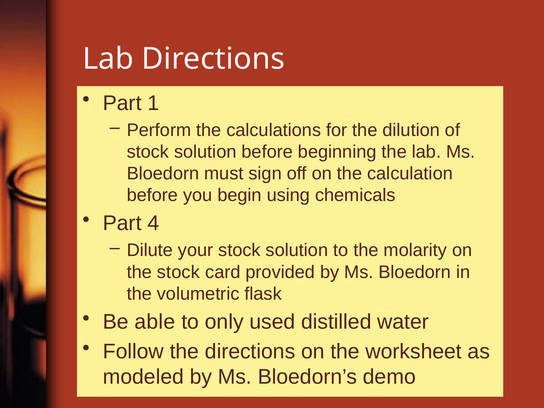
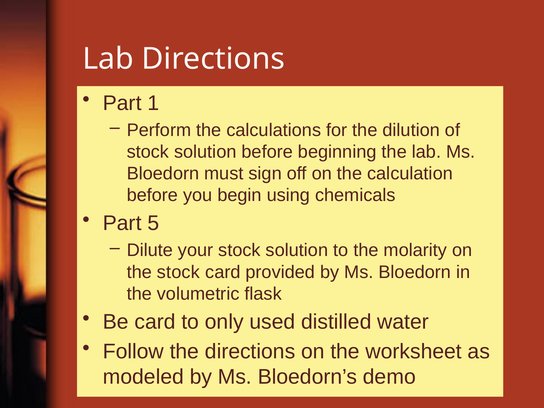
4: 4 -> 5 (153, 223)
Be able: able -> card (155, 322)
